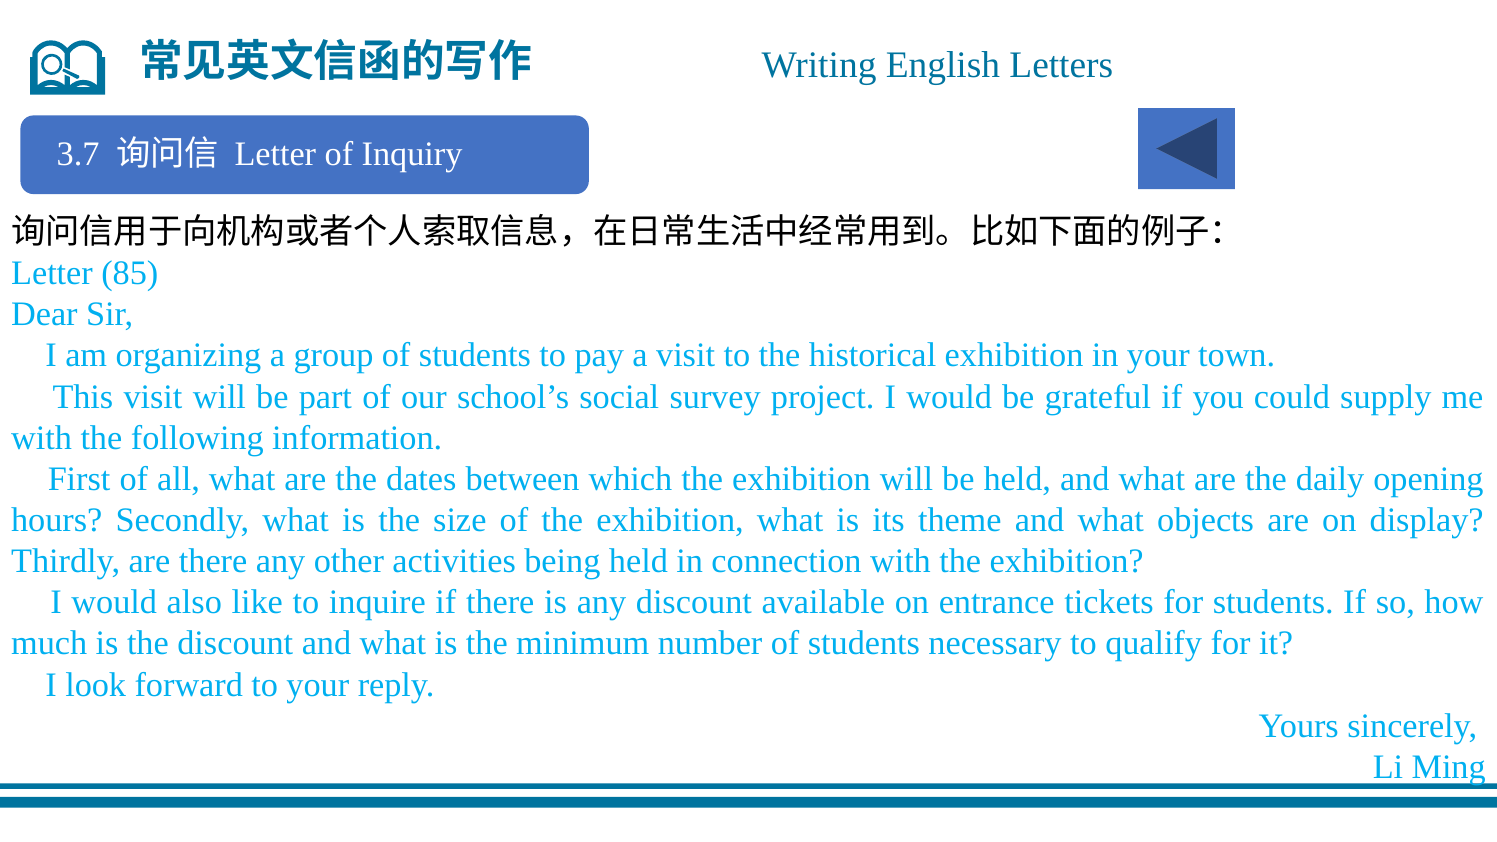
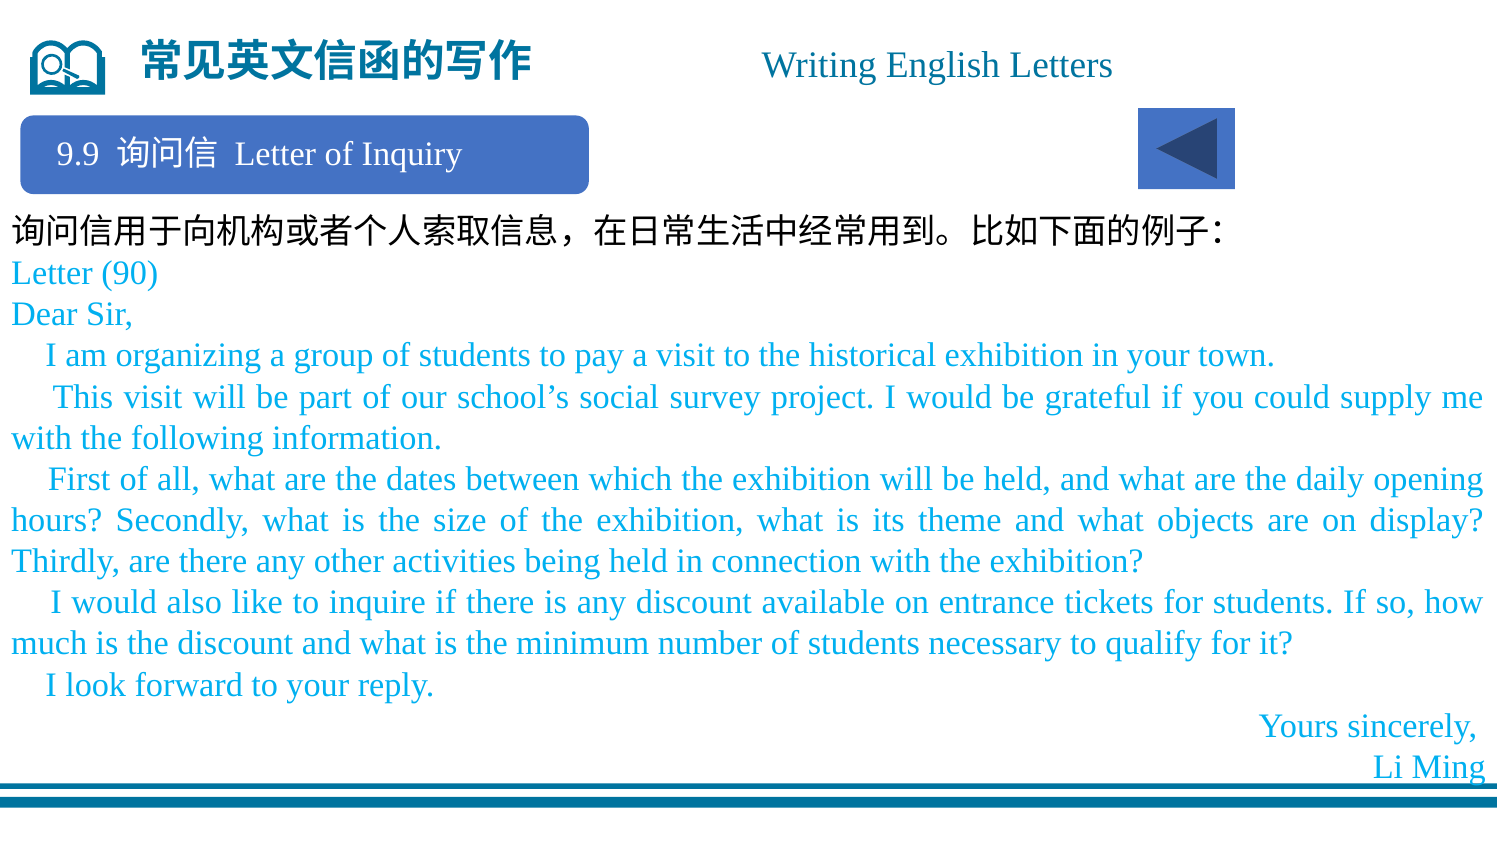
3.7: 3.7 -> 9.9 (78, 155)
85: 85 -> 90 (130, 273)
